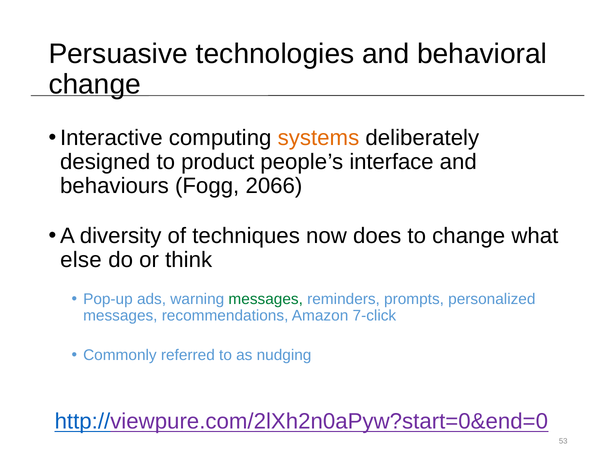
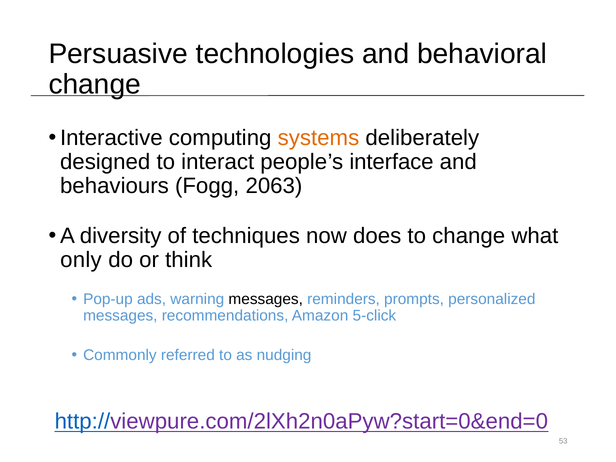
product: product -> interact (218, 162)
2066: 2066 -> 2063 (274, 186)
else: else -> only (81, 260)
messages colour: green -> black (266, 299)
7-click: 7-click -> 5-click (374, 316)
